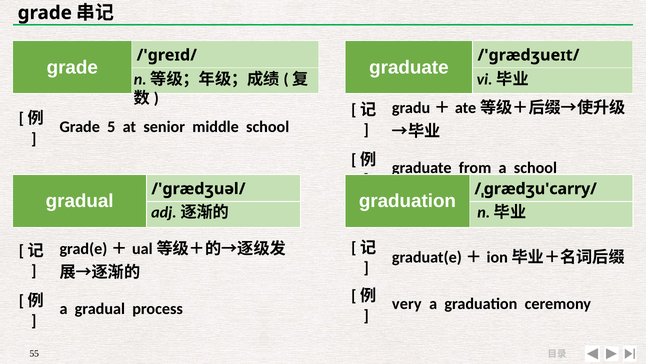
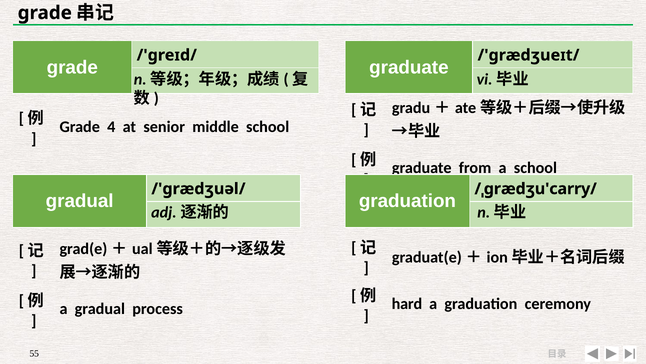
5: 5 -> 4 (111, 127)
very: very -> hard (407, 304)
